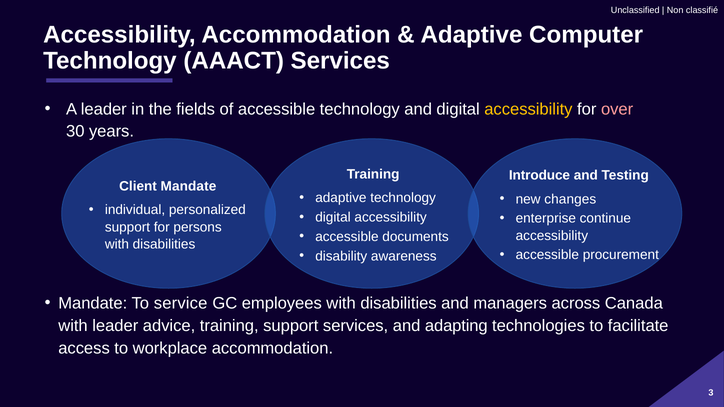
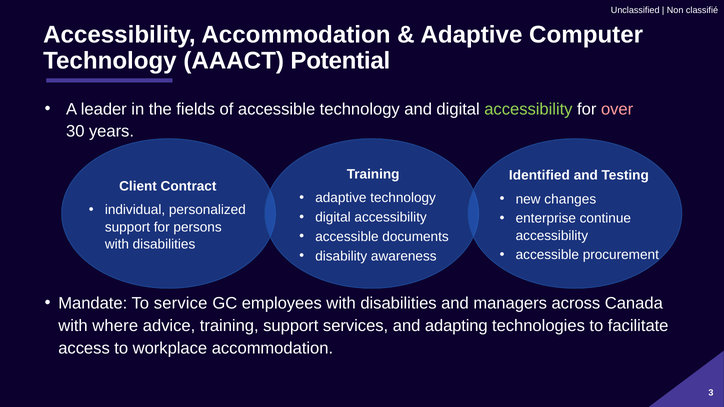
AAACT Services: Services -> Potential (340, 61)
accessibility colour: yellow -> light green (528, 109)
Introduce: Introduce -> Identified (539, 175)
Client Mandate: Mandate -> Contract (189, 186)
with leader: leader -> where (115, 326)
